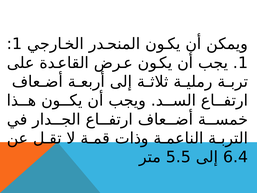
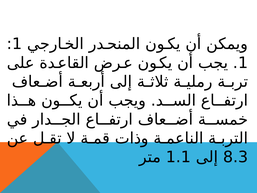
5.5: 5.5 -> 1.1 (178, 157)
6.4: 6.4 -> 8.3 (236, 157)
